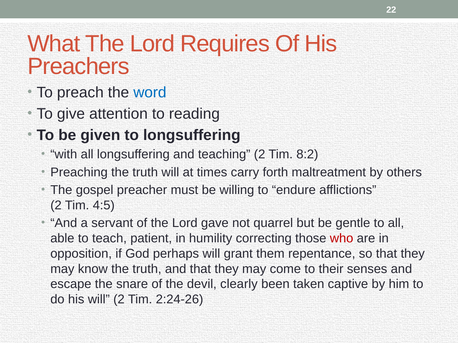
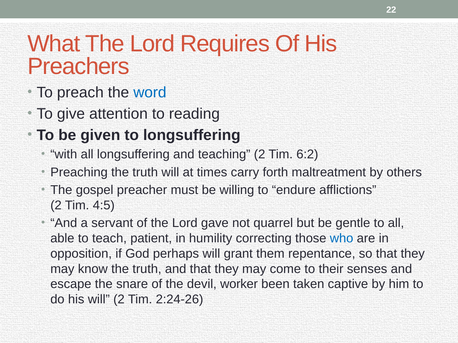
8:2: 8:2 -> 6:2 (307, 155)
who colour: red -> blue (342, 239)
clearly: clearly -> worker (239, 285)
